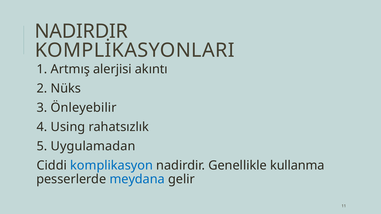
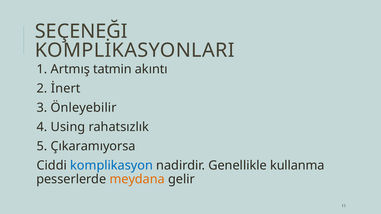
NADIRDIR: NADIRDIR -> SEÇENEĞI (81, 31)
alerjisi: alerjisi -> tatmin (112, 69)
Nüks: Nüks -> İnert (66, 89)
Uygulamadan: Uygulamadan -> Çıkaramıyorsa (93, 147)
meydana colour: blue -> orange (137, 180)
